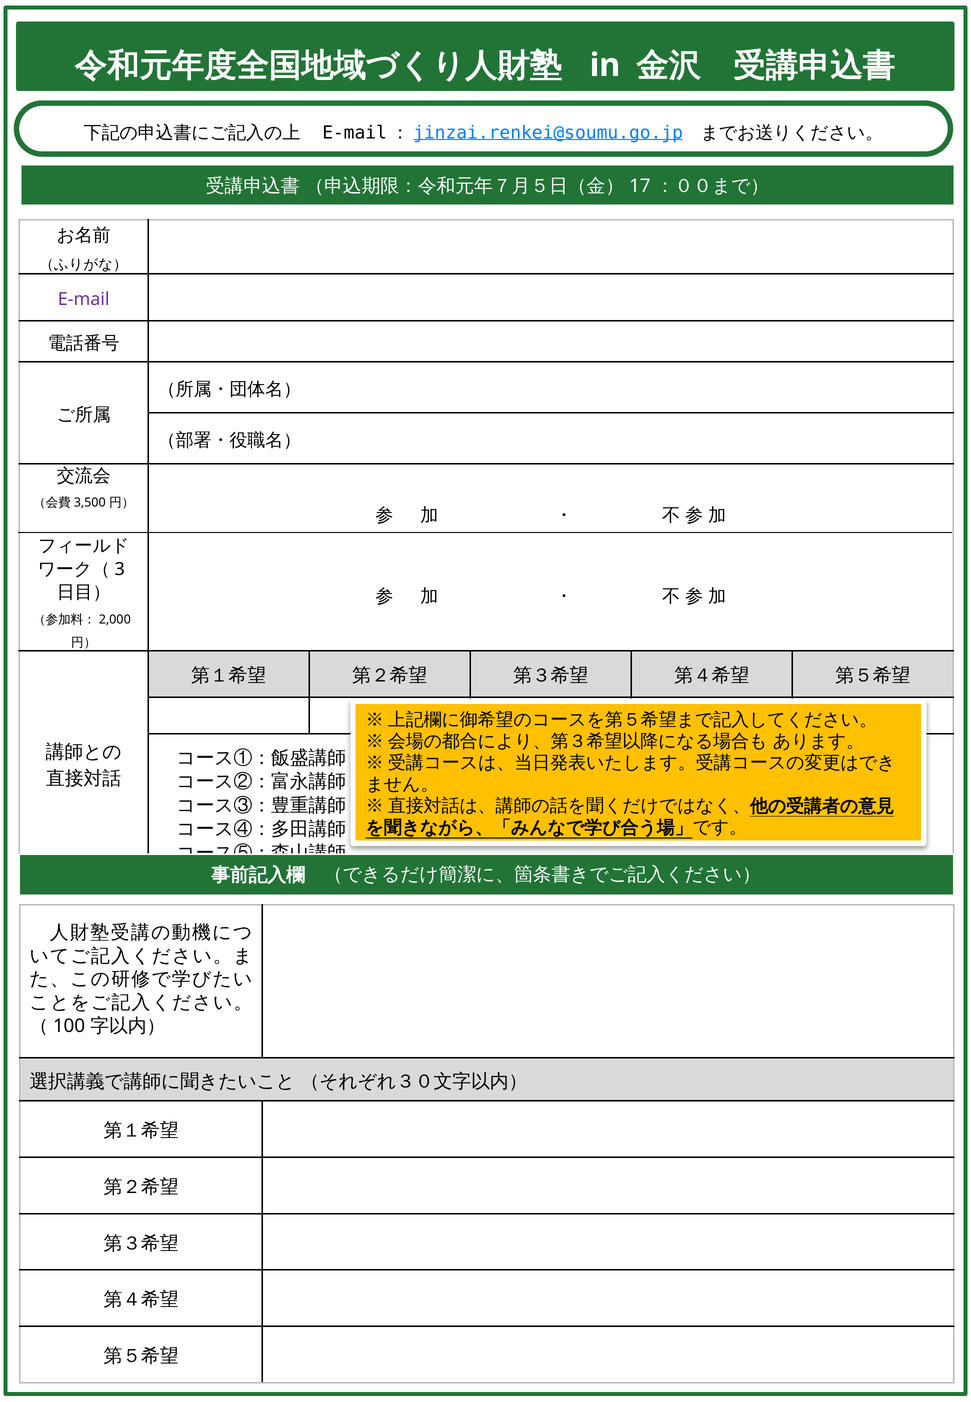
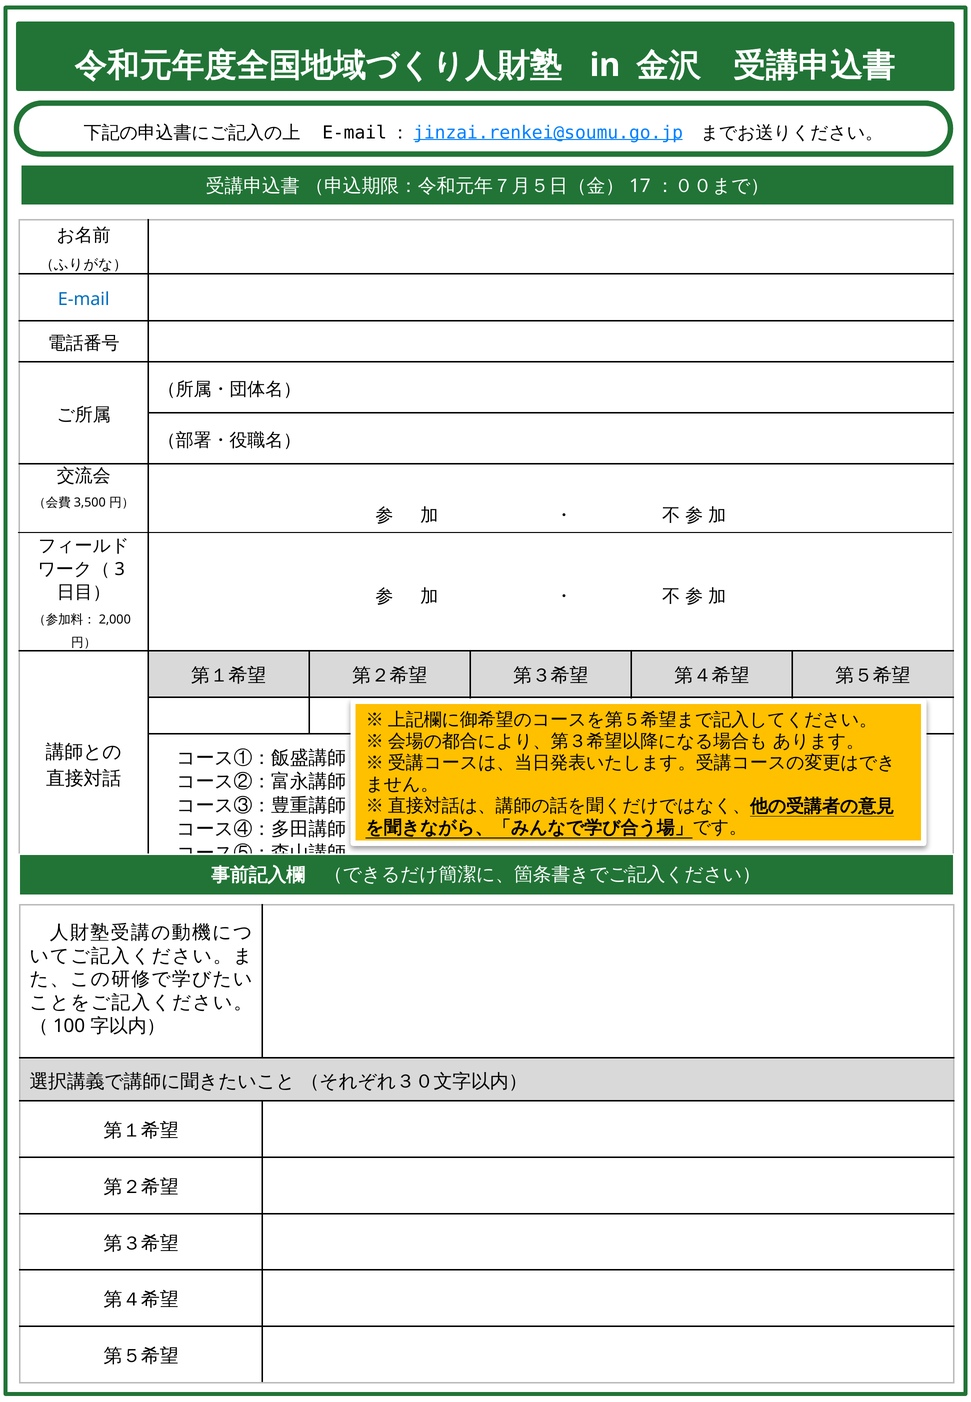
E-mail colour: purple -> blue (84, 300)
